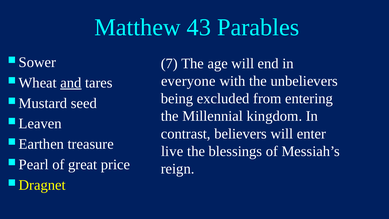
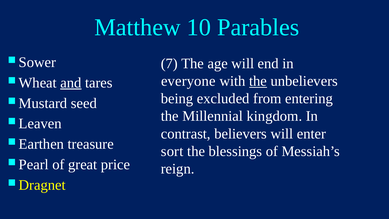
43: 43 -> 10 (199, 27)
the underline: none -> present (258, 81)
live: live -> sort (172, 151)
